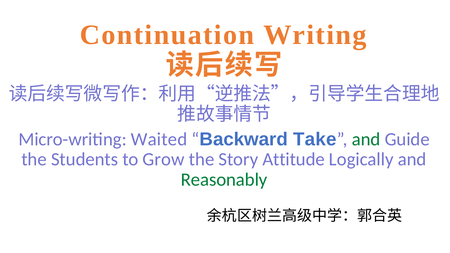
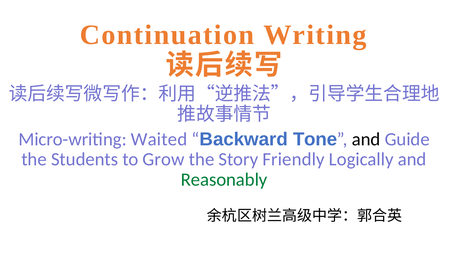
Take: Take -> Tone (315, 139)
and colour: green -> black (366, 139)
Attitude: Attitude -> Friendly (294, 160)
